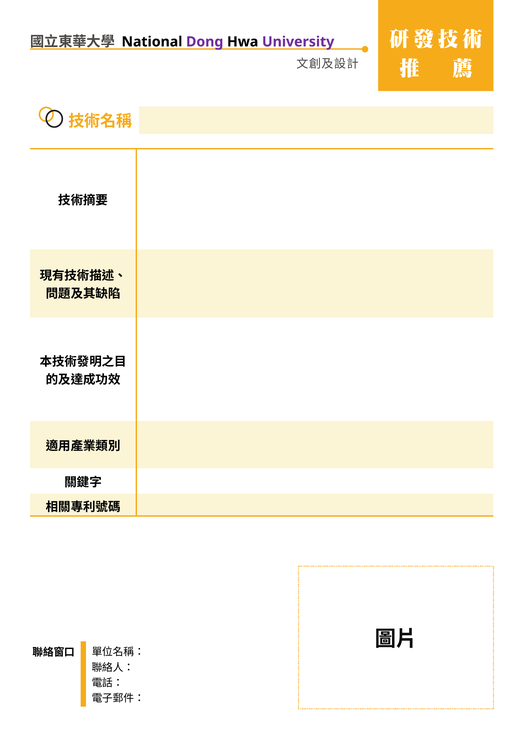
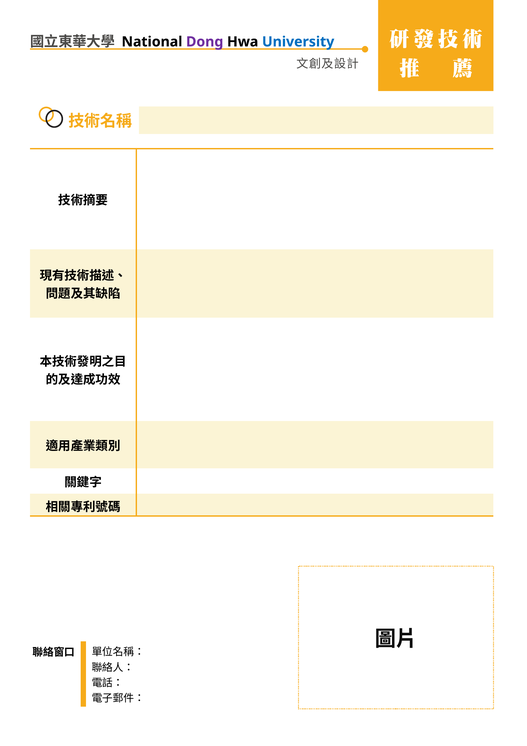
University colour: purple -> blue (298, 42)
